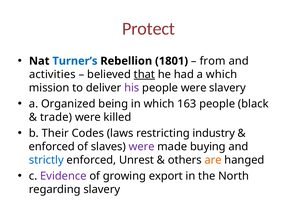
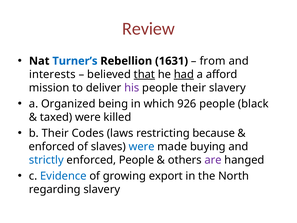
Protect: Protect -> Review (149, 29)
1801: 1801 -> 1631 (172, 61)
activities: activities -> interests (52, 74)
had underline: none -> present (184, 74)
a which: which -> afford (222, 74)
people were: were -> their (194, 88)
163: 163 -> 926 (187, 104)
trade: trade -> taxed (56, 117)
industry: industry -> because (214, 133)
were colour: purple -> blue (142, 146)
enforced Unrest: Unrest -> People (137, 160)
are colour: orange -> purple (213, 160)
Evidence colour: purple -> blue (63, 176)
